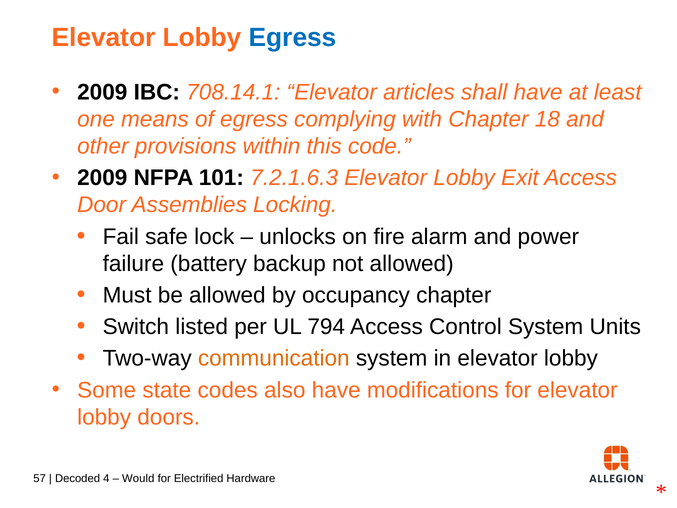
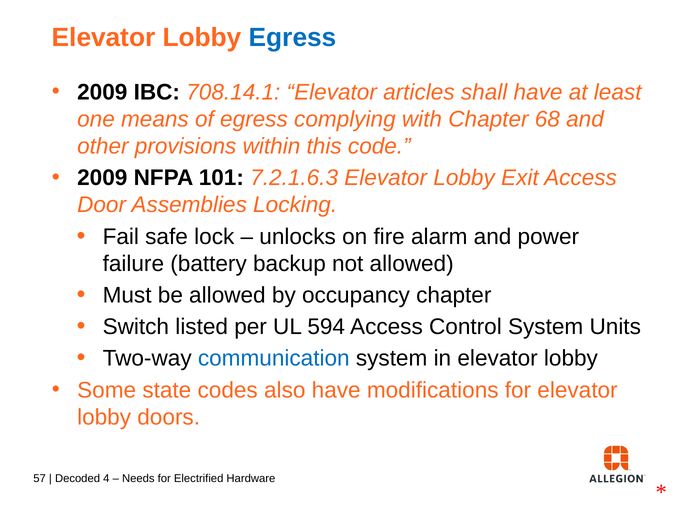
18: 18 -> 68 (547, 119)
794: 794 -> 594 (326, 327)
communication colour: orange -> blue (274, 358)
Would: Would -> Needs (138, 478)
